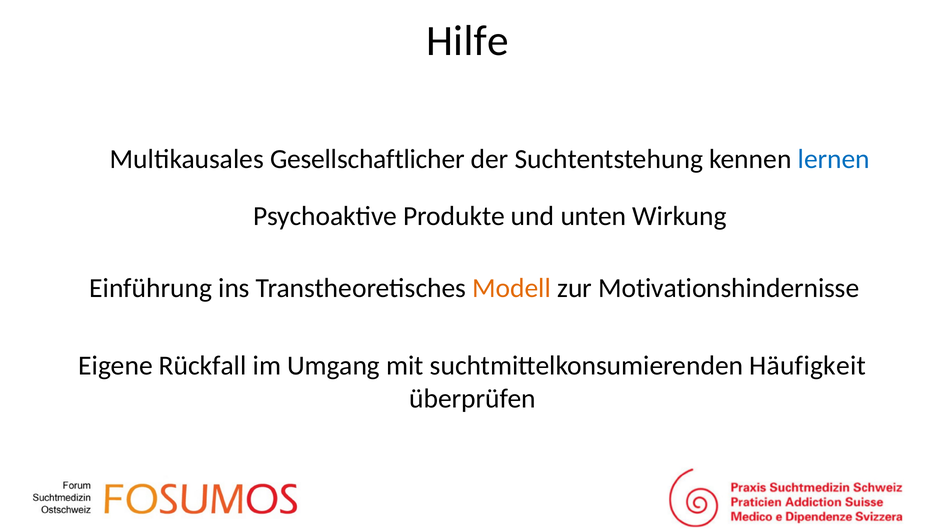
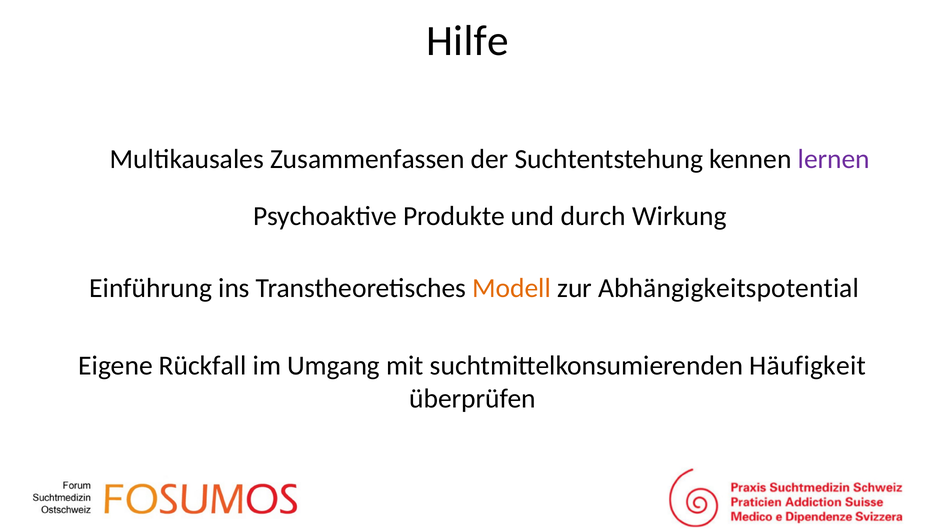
Gesellschaftlicher: Gesellschaftlicher -> Zusammenfassen (367, 159)
lernen colour: blue -> purple (834, 159)
unten: unten -> durch (593, 216)
Motivationshindernisse: Motivationshindernisse -> Abhängigkeitspotential (729, 288)
